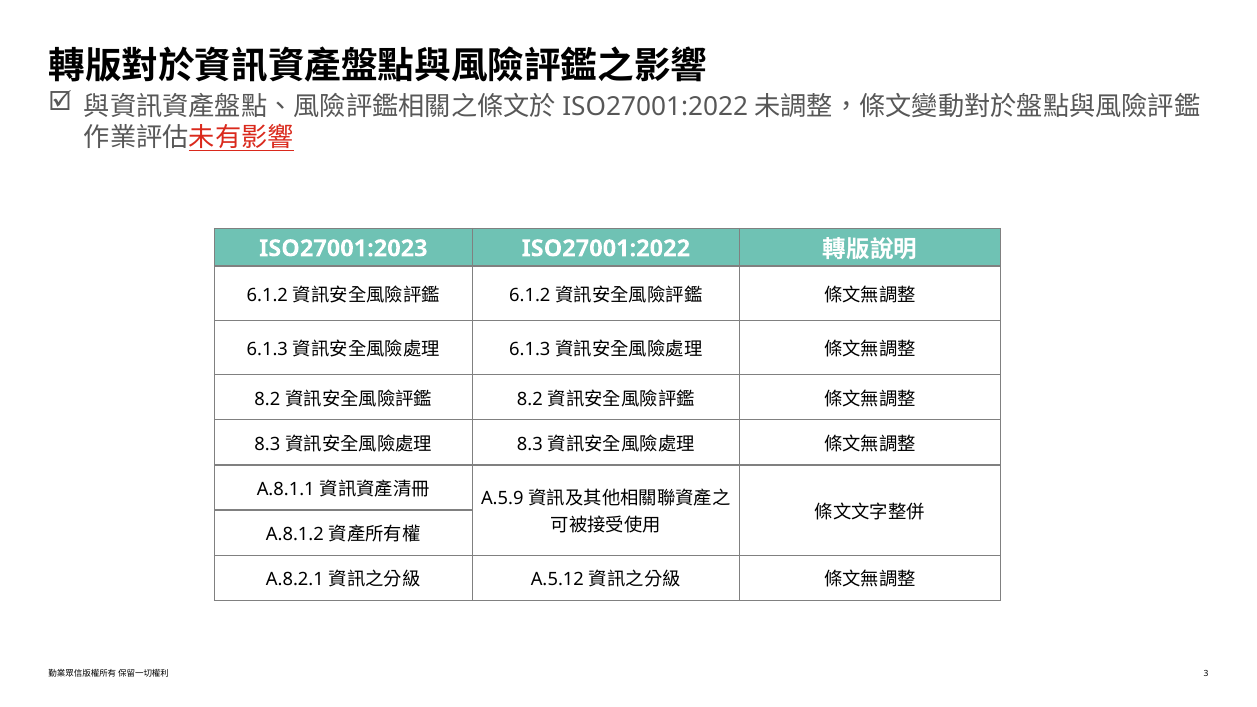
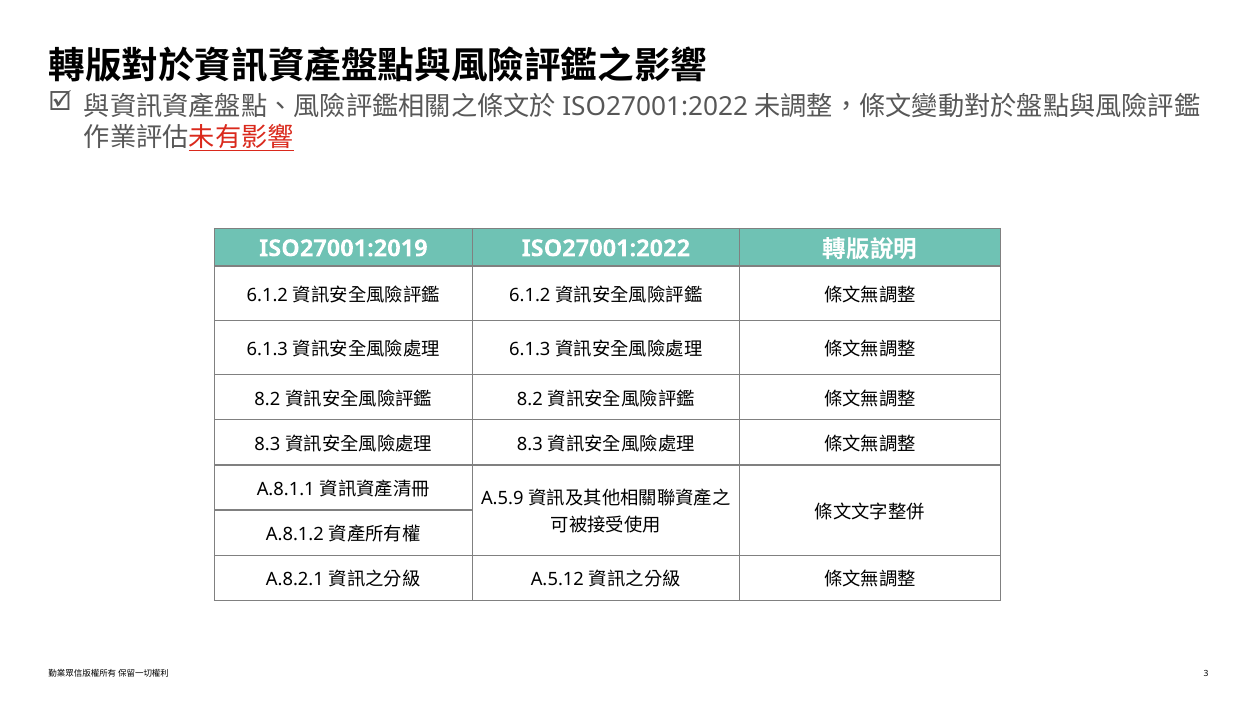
ISO27001:2023: ISO27001:2023 -> ISO27001:2019 (343, 249)
